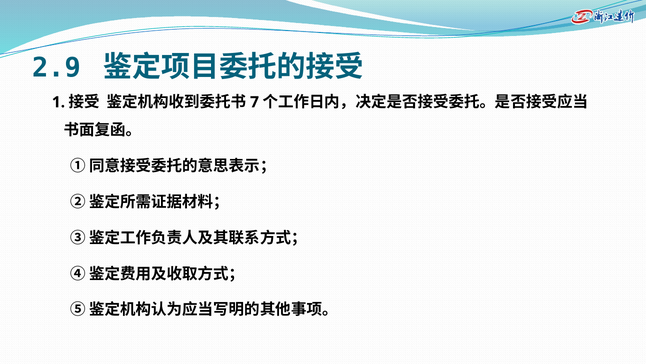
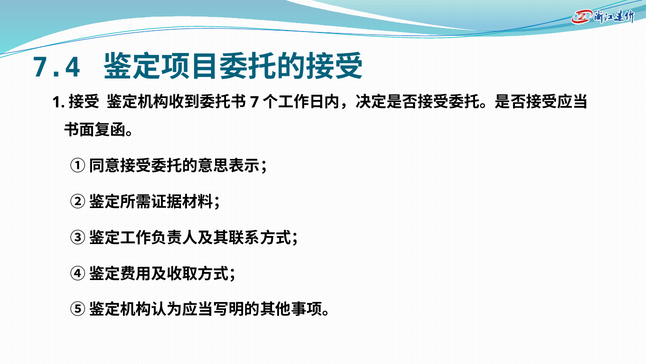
2.9: 2.9 -> 7.4 (57, 68)
